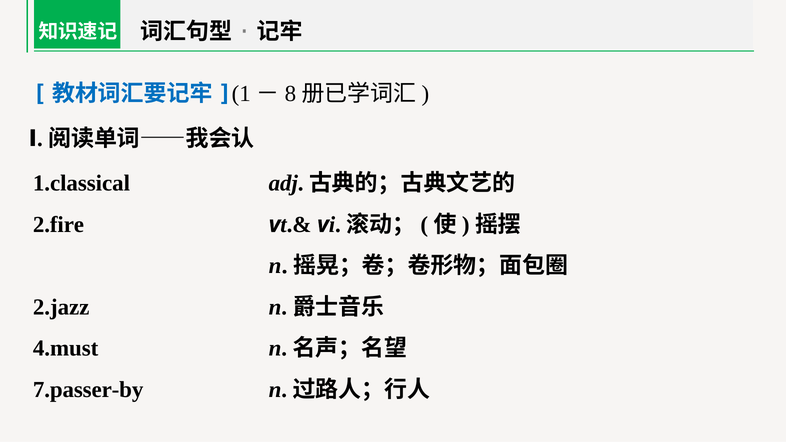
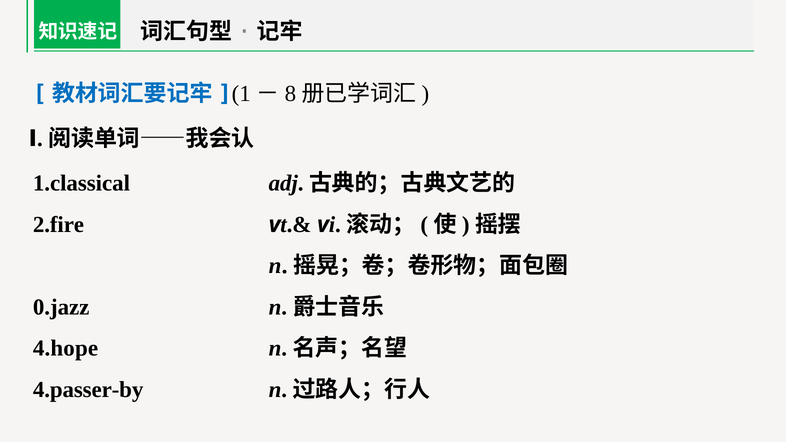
2.jazz: 2.jazz -> 0.jazz (61, 307)
4.must: 4.must -> 4.hope (65, 348)
7.passer-by: 7.passer-by -> 4.passer-by (88, 390)
